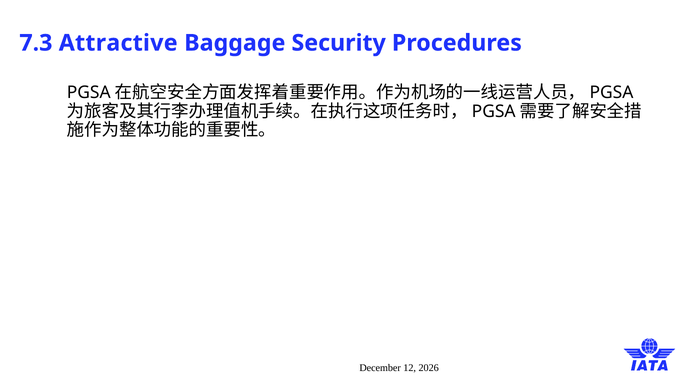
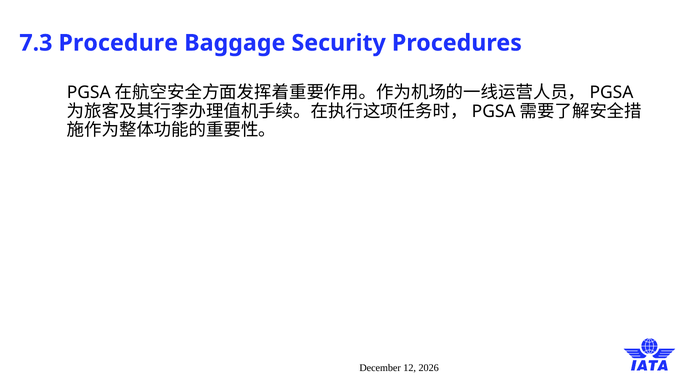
Attractive: Attractive -> Procedure (118, 43)
